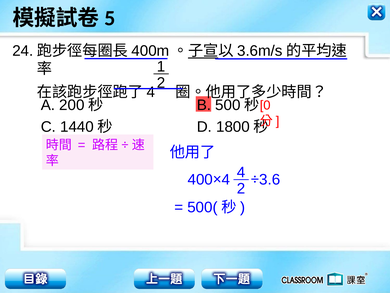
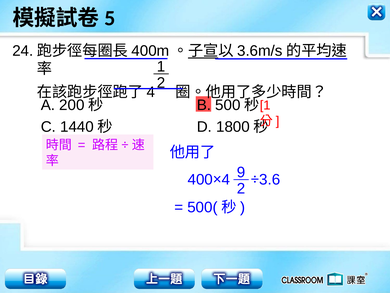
0: 0 -> 1 (265, 105)
4: 4 -> 9 (241, 172)
